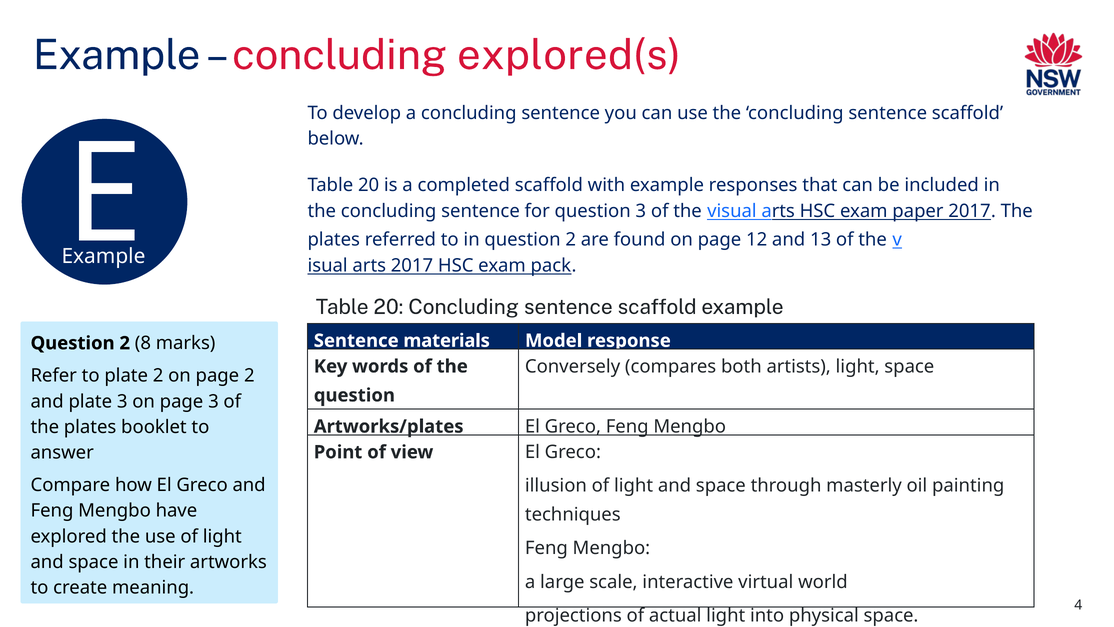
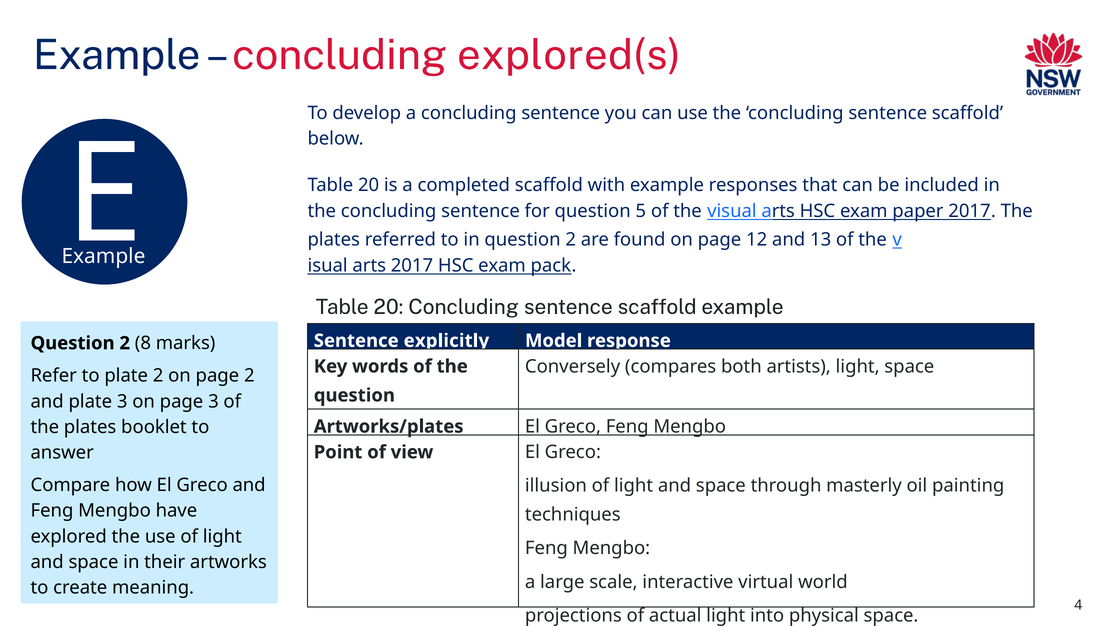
question 3: 3 -> 5 (641, 211)
materials: materials -> explicitly (446, 341)
